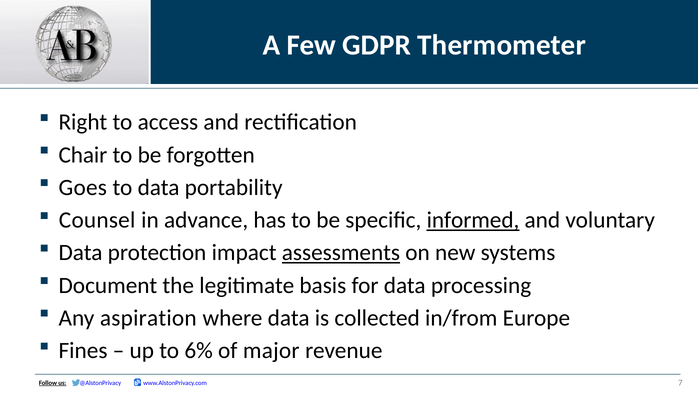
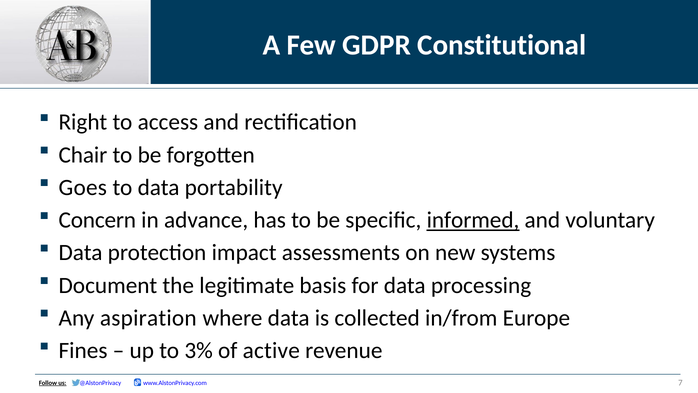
Thermometer: Thermometer -> Constitutional (502, 45)
Counsel: Counsel -> Concern (97, 220)
assessments underline: present -> none (341, 252)
6%: 6% -> 3% (199, 350)
major: major -> active (271, 350)
